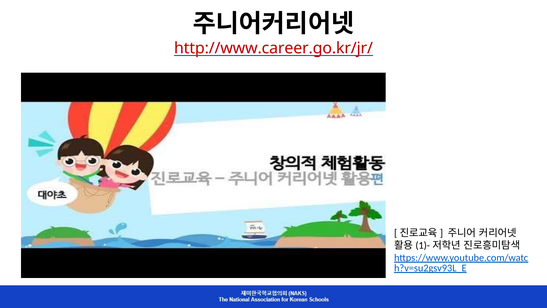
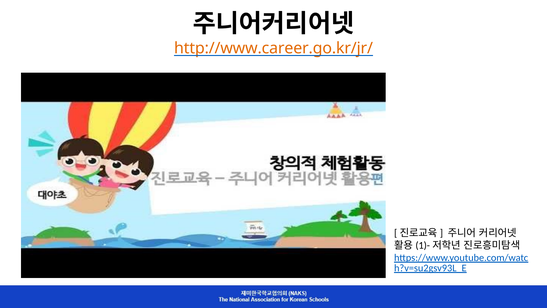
http://www.career.go.kr/jr/ colour: red -> orange (273, 48)
